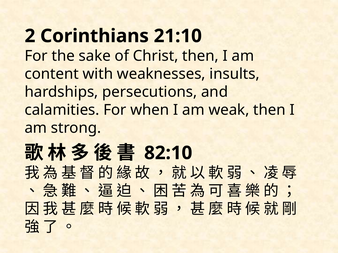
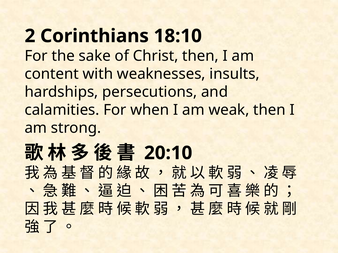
21:10: 21:10 -> 18:10 (178, 36)
82:10: 82:10 -> 20:10 (168, 153)
